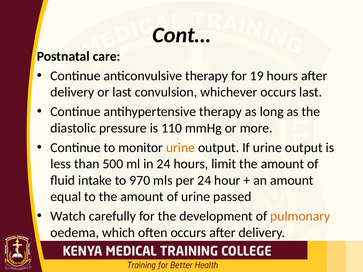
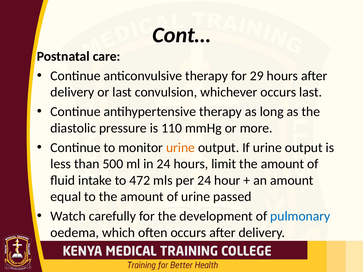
19: 19 -> 29 (257, 76)
970: 970 -> 472 (140, 180)
pulmonary colour: orange -> blue (300, 216)
